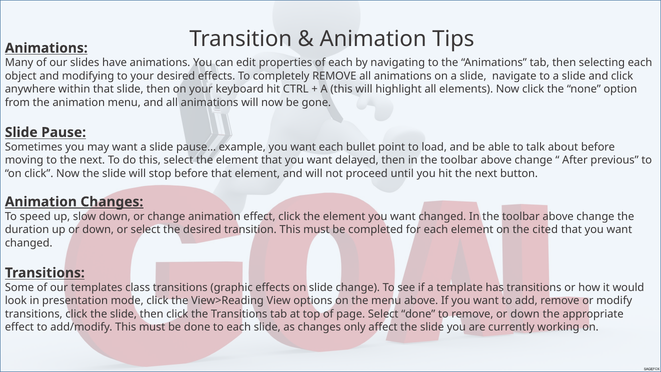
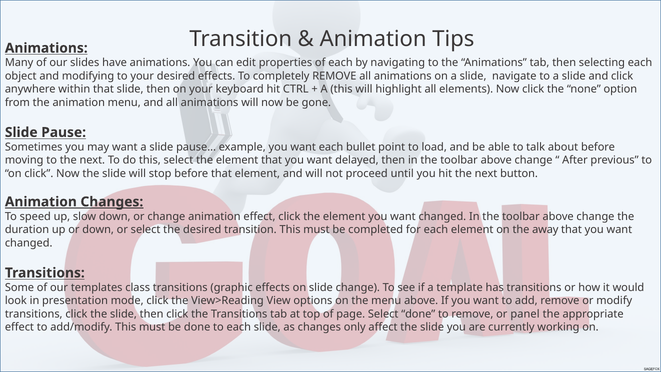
cited: cited -> away (545, 230)
remove or down: down -> panel (525, 314)
